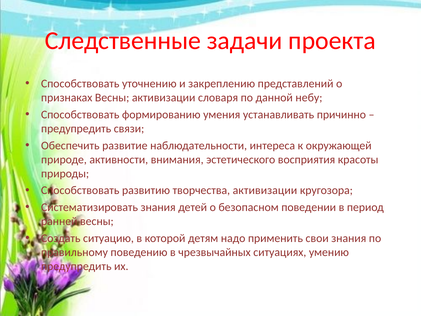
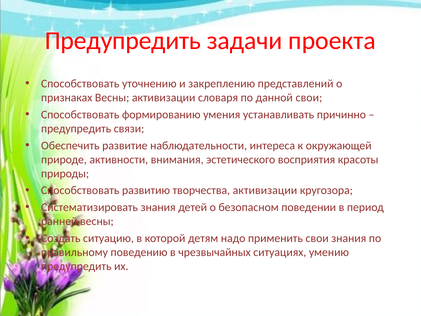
Следственные: Следственные -> Предупредить (123, 41)
данной небу: небу -> свои (309, 98)
